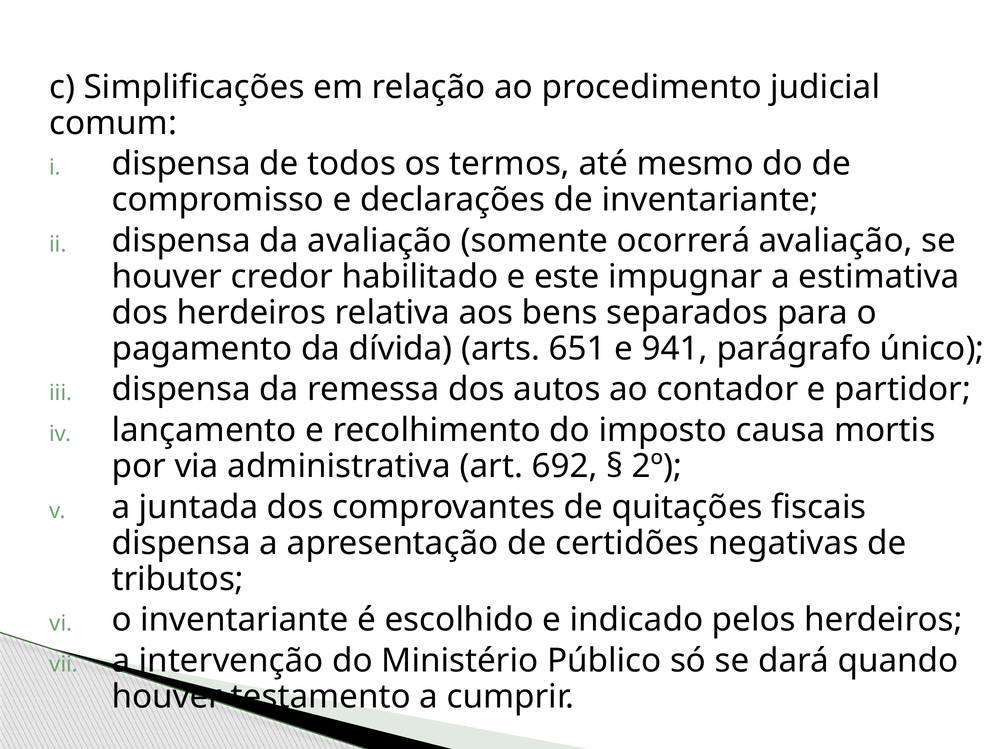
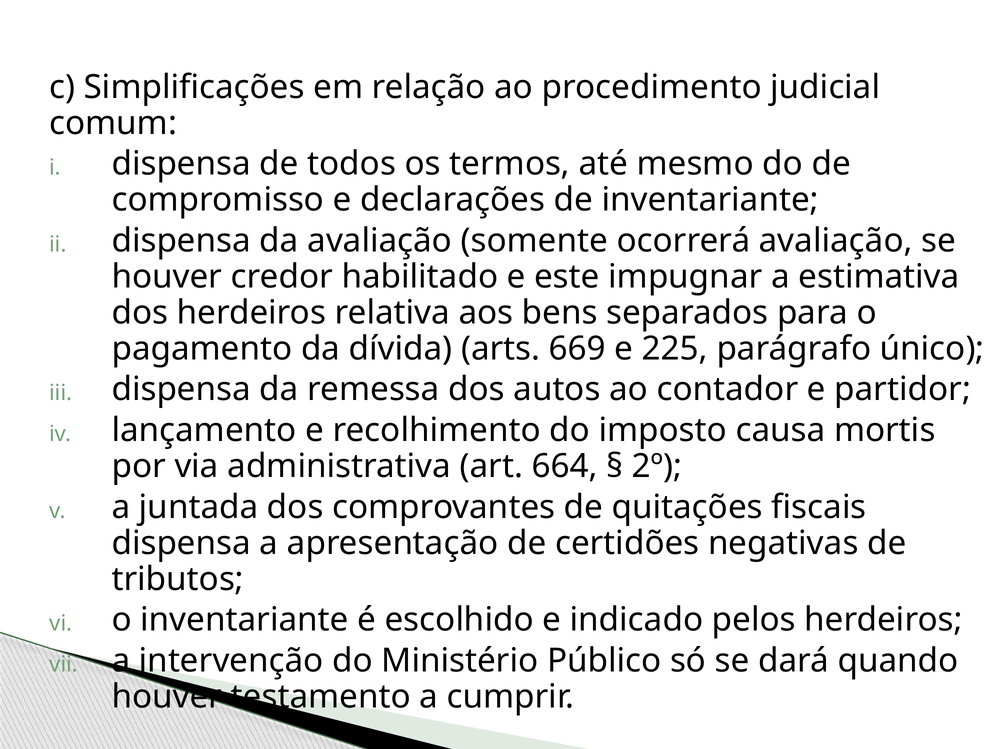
651: 651 -> 669 (577, 348)
941: 941 -> 225 (675, 348)
692: 692 -> 664 (565, 466)
